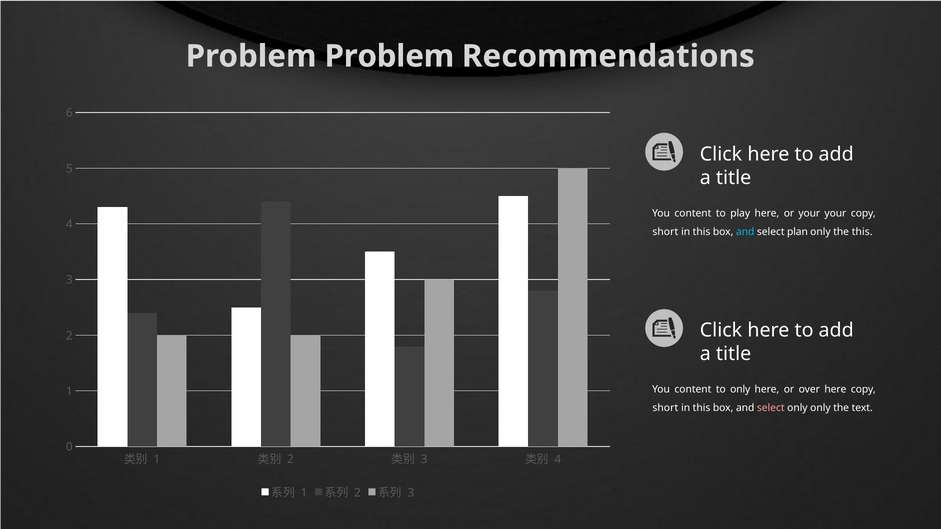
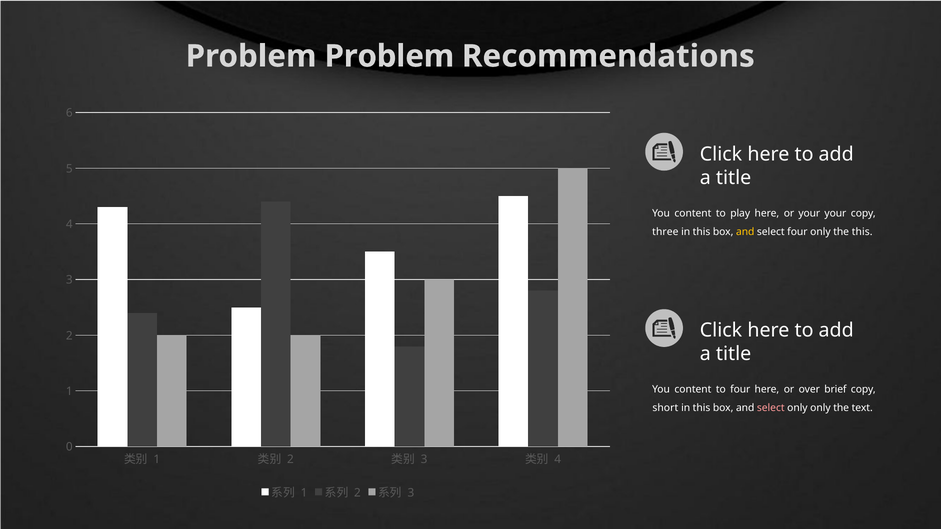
short: short -> three (665, 232)
and colour: light blue -> yellow (745, 232)
select plan: plan -> four (797, 232)
to only: only -> four (740, 390)
over here: here -> brief (835, 390)
